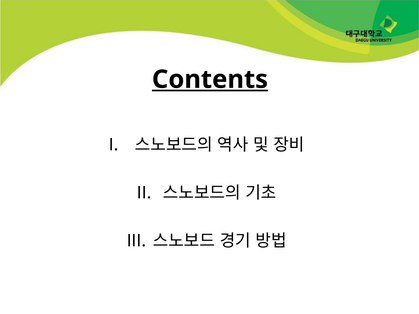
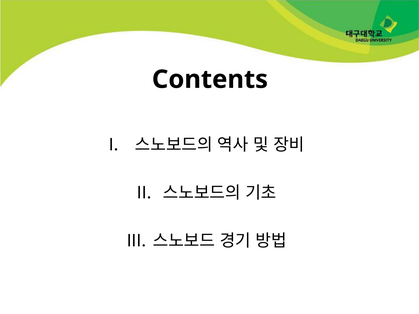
Contents underline: present -> none (210, 80)
